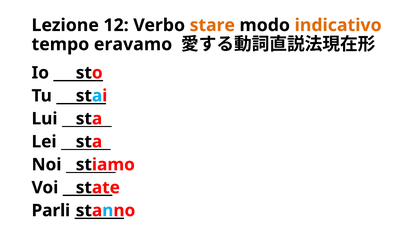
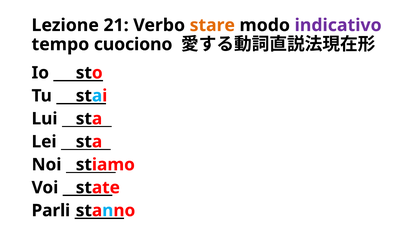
12: 12 -> 21 (116, 25)
indicativo colour: orange -> purple (338, 25)
eravamo: eravamo -> cuociono (133, 44)
